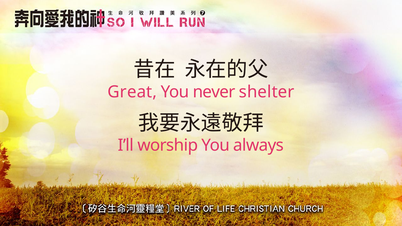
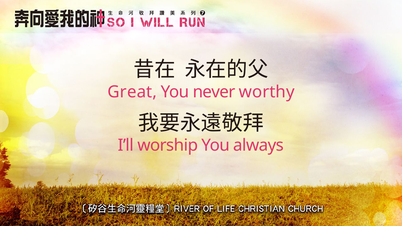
shelter: shelter -> worthy (267, 92)
